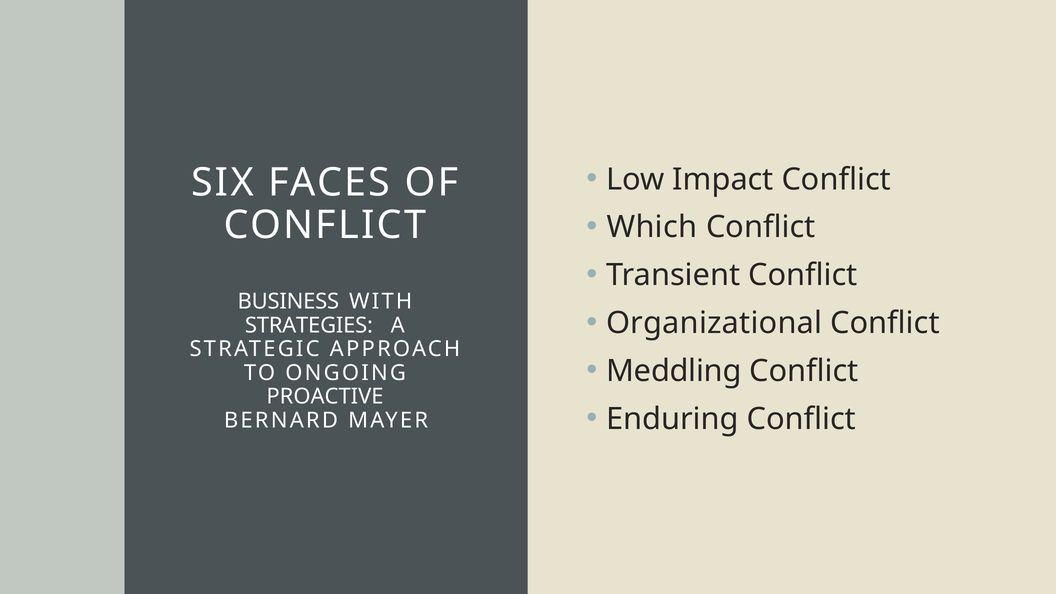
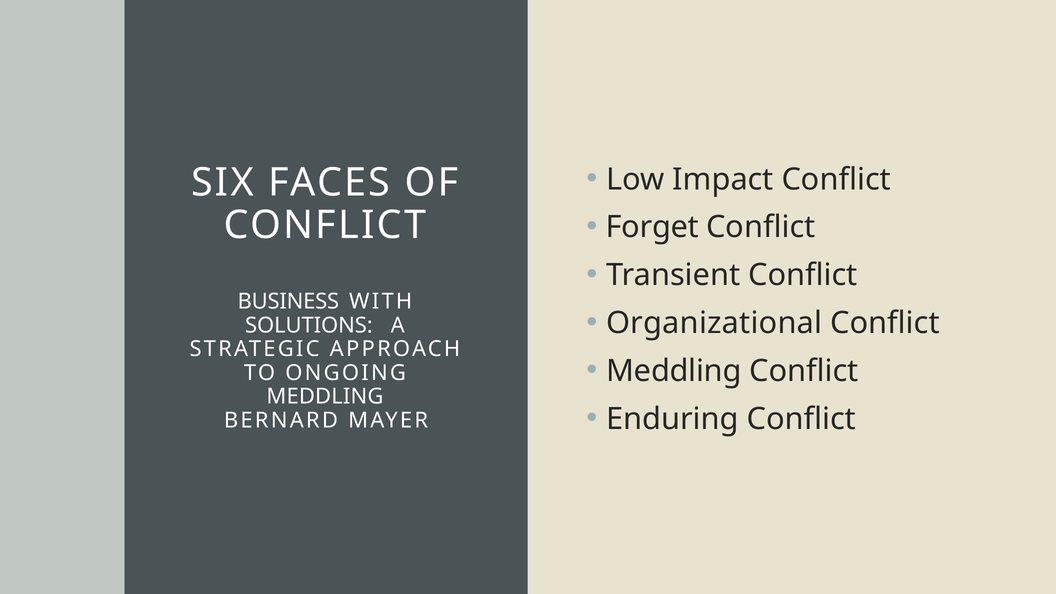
Which: Which -> Forget (652, 227)
STRATEGIES: STRATEGIES -> SOLUTIONS (309, 325)
PROACTIVE: PROACTIVE -> MEDDLING (325, 397)
